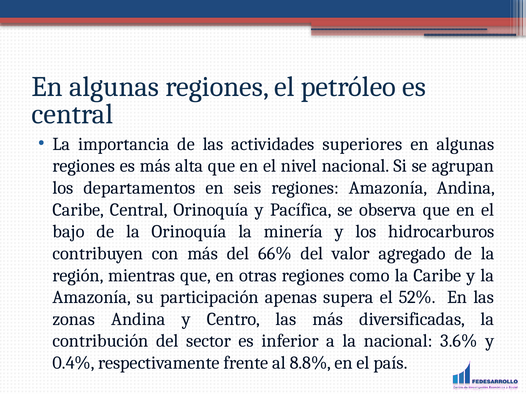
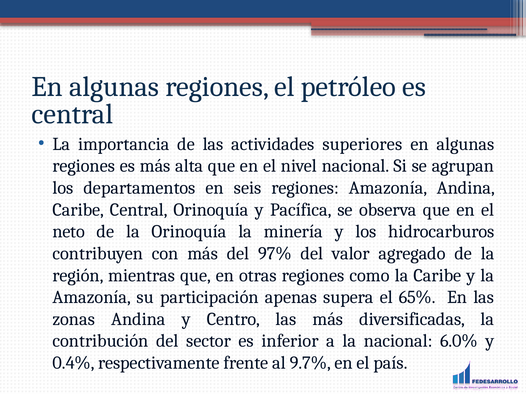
bajo: bajo -> neto (69, 232)
66%: 66% -> 97% (275, 254)
52%: 52% -> 65% (417, 298)
3.6%: 3.6% -> 6.0% (459, 341)
8.8%: 8.8% -> 9.7% (310, 363)
